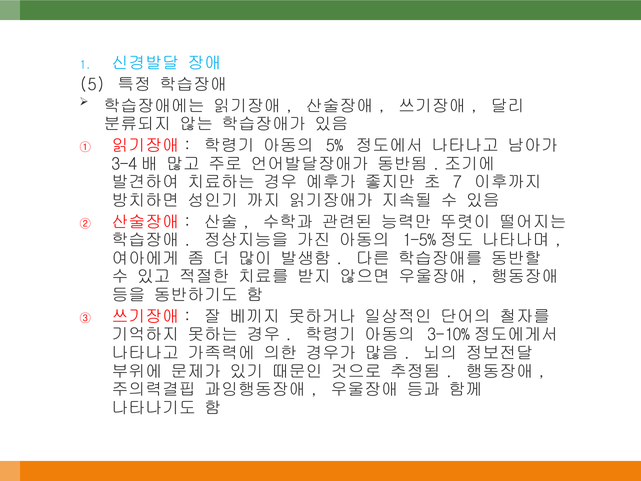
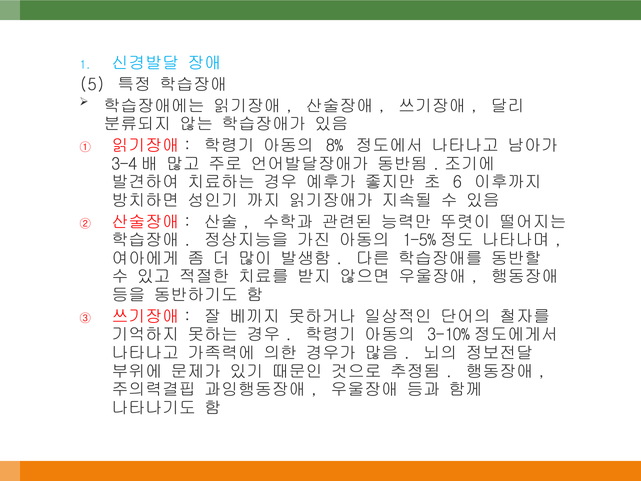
5%: 5% -> 8% (335, 146)
7: 7 -> 6 (457, 182)
